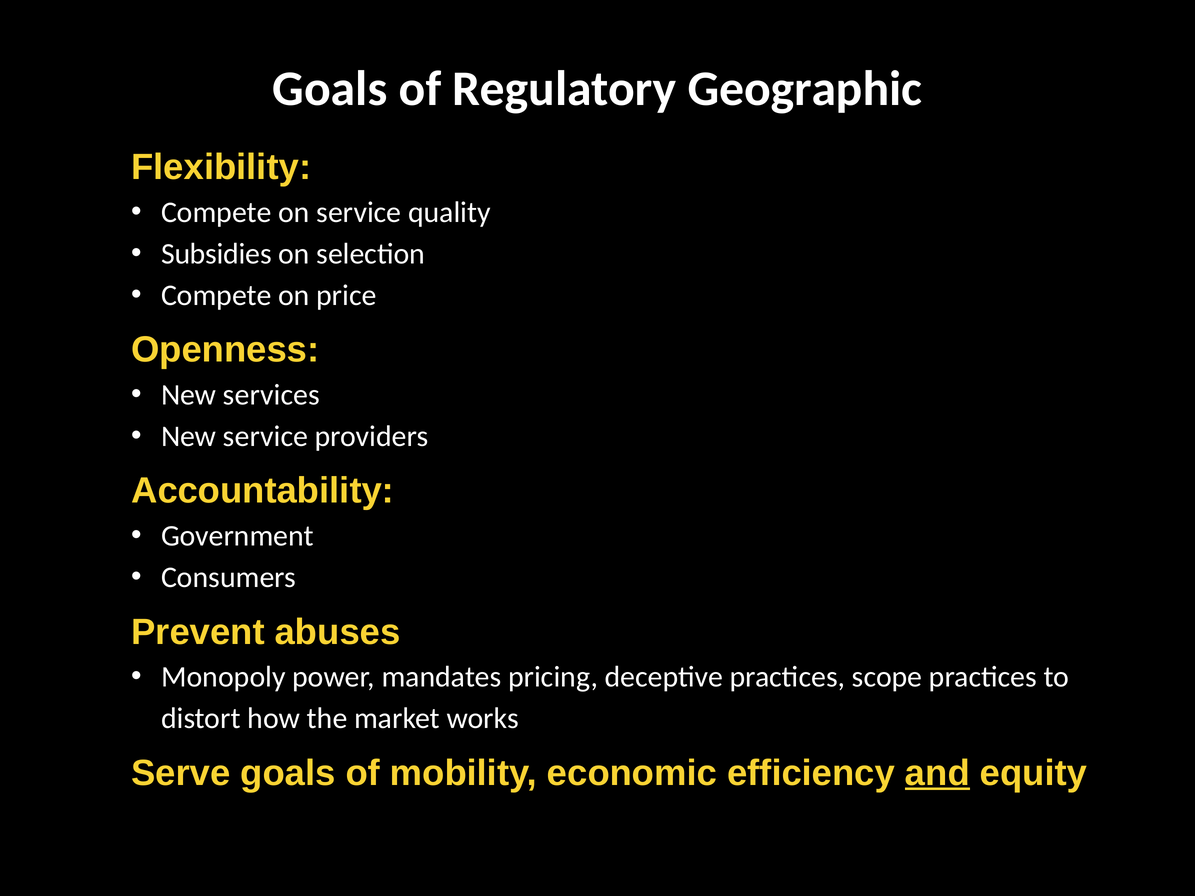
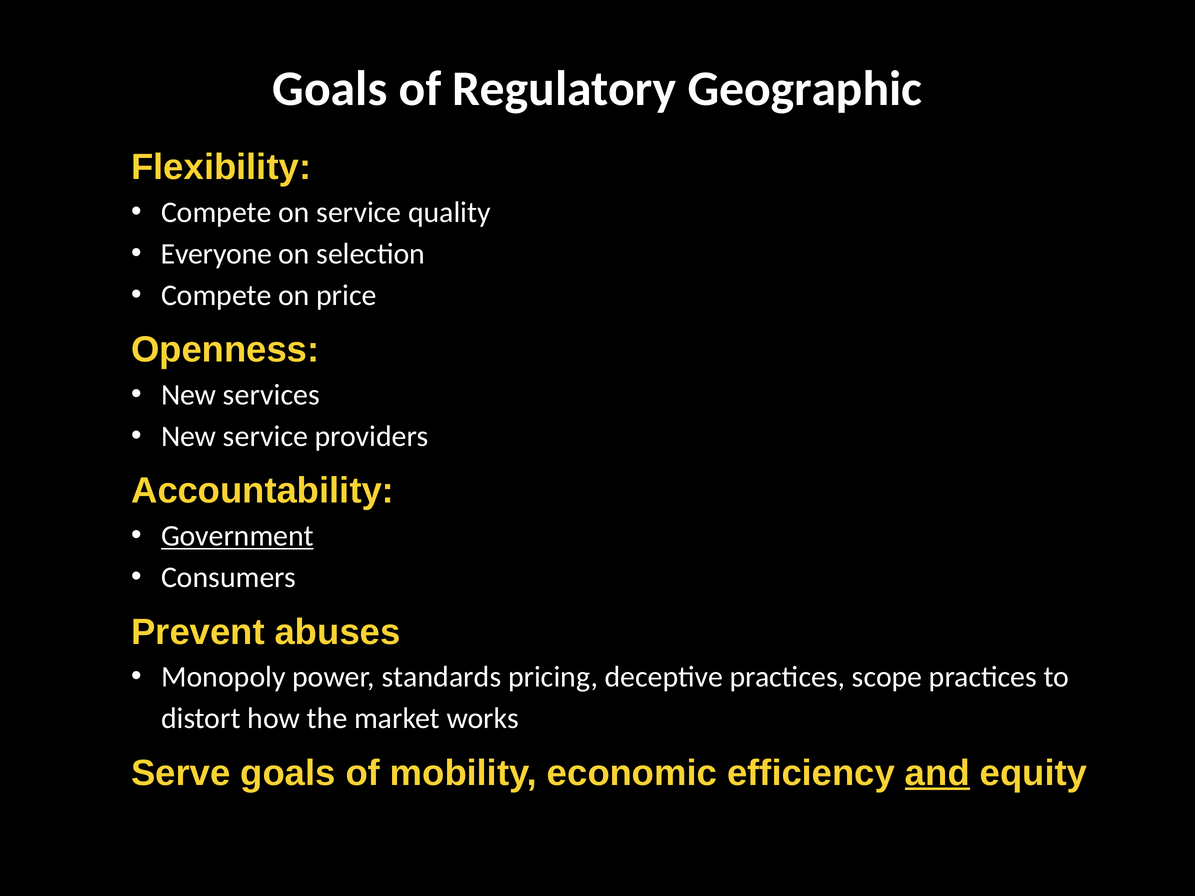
Subsidies: Subsidies -> Everyone (216, 254)
Government underline: none -> present (237, 536)
mandates: mandates -> standards (441, 677)
